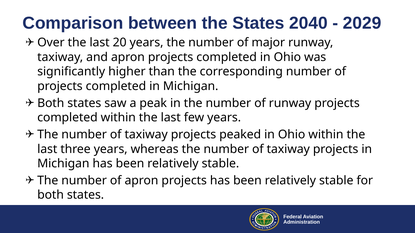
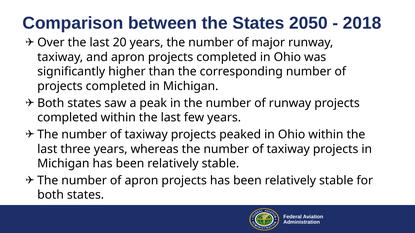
2040: 2040 -> 2050 (308, 23)
2029: 2029 -> 2018 (362, 23)
